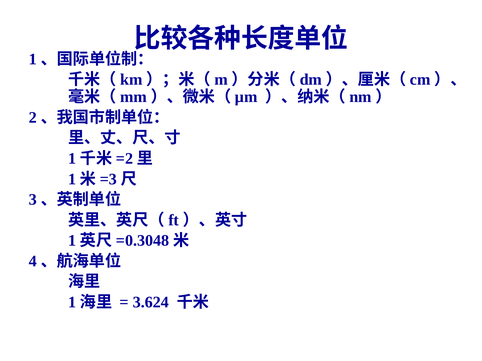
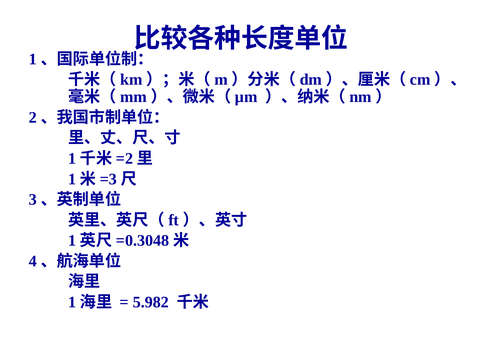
3.624: 3.624 -> 5.982 (151, 303)
